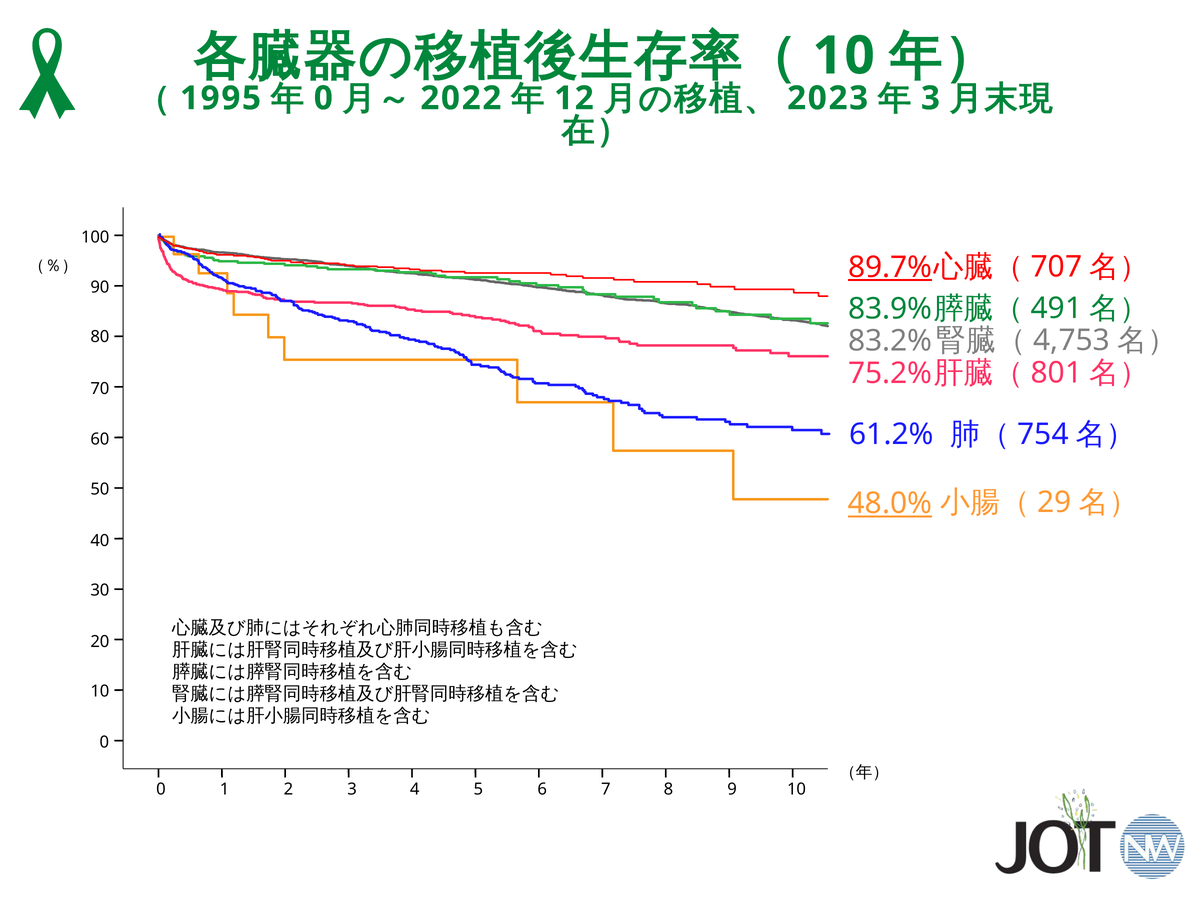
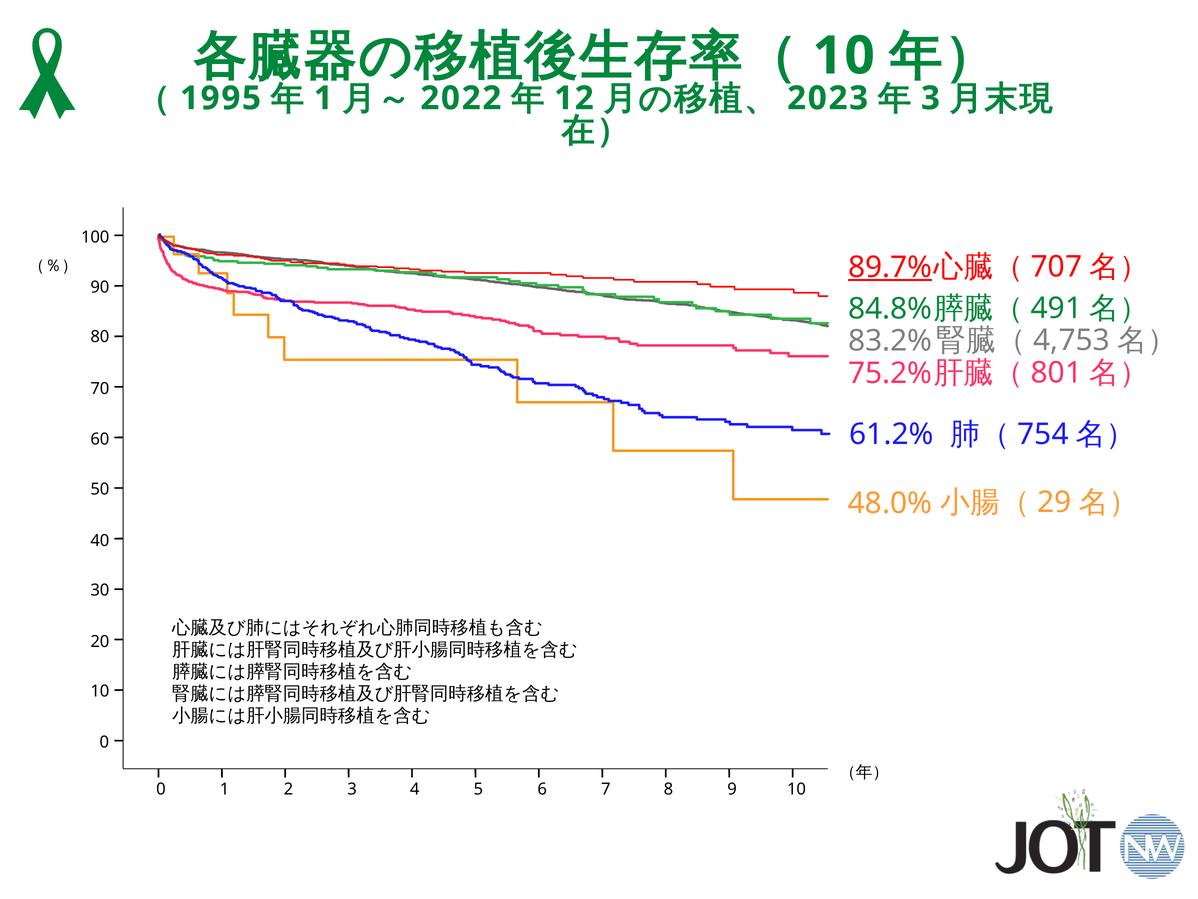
0: 0 -> 1 (323, 98)
83.9%: 83.9% -> 84.8% (890, 309)
48.0% underline: present -> none (890, 503)
